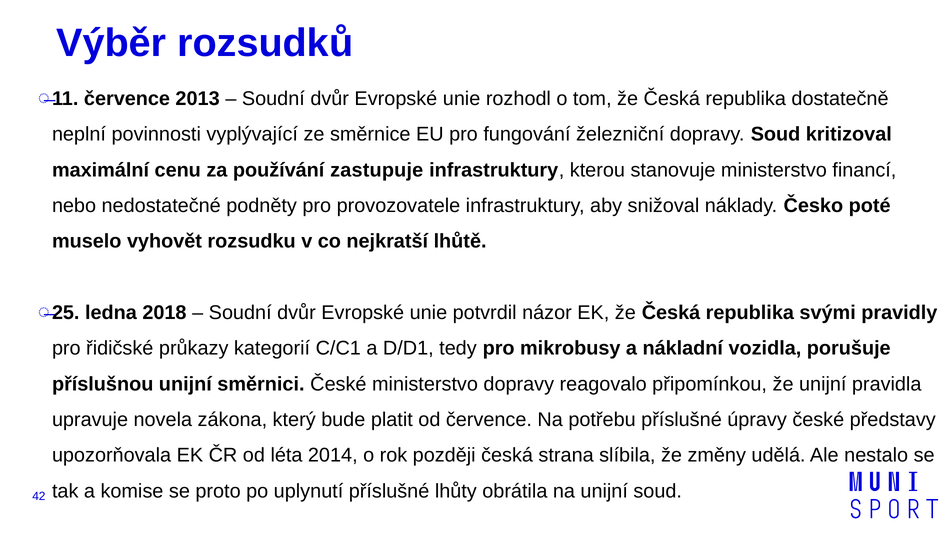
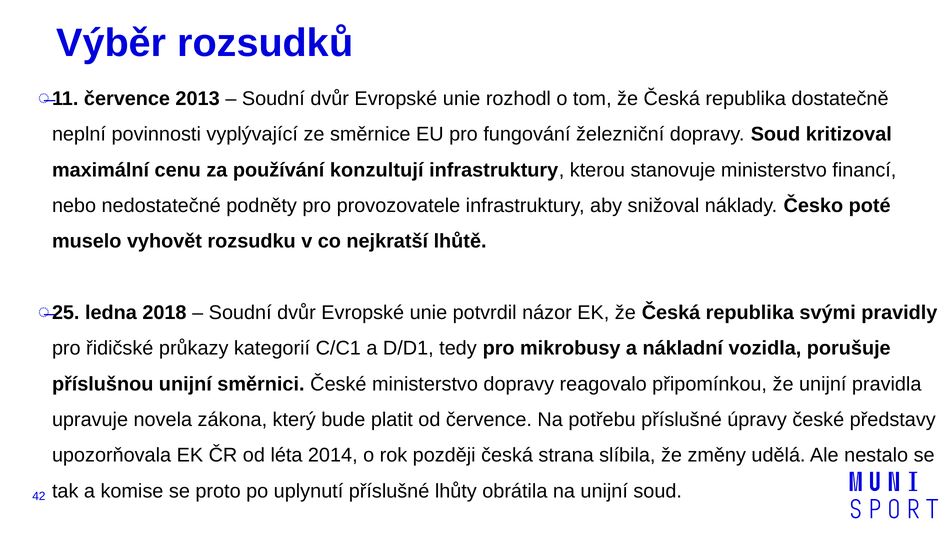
zastupuje: zastupuje -> konzultují (377, 170)
